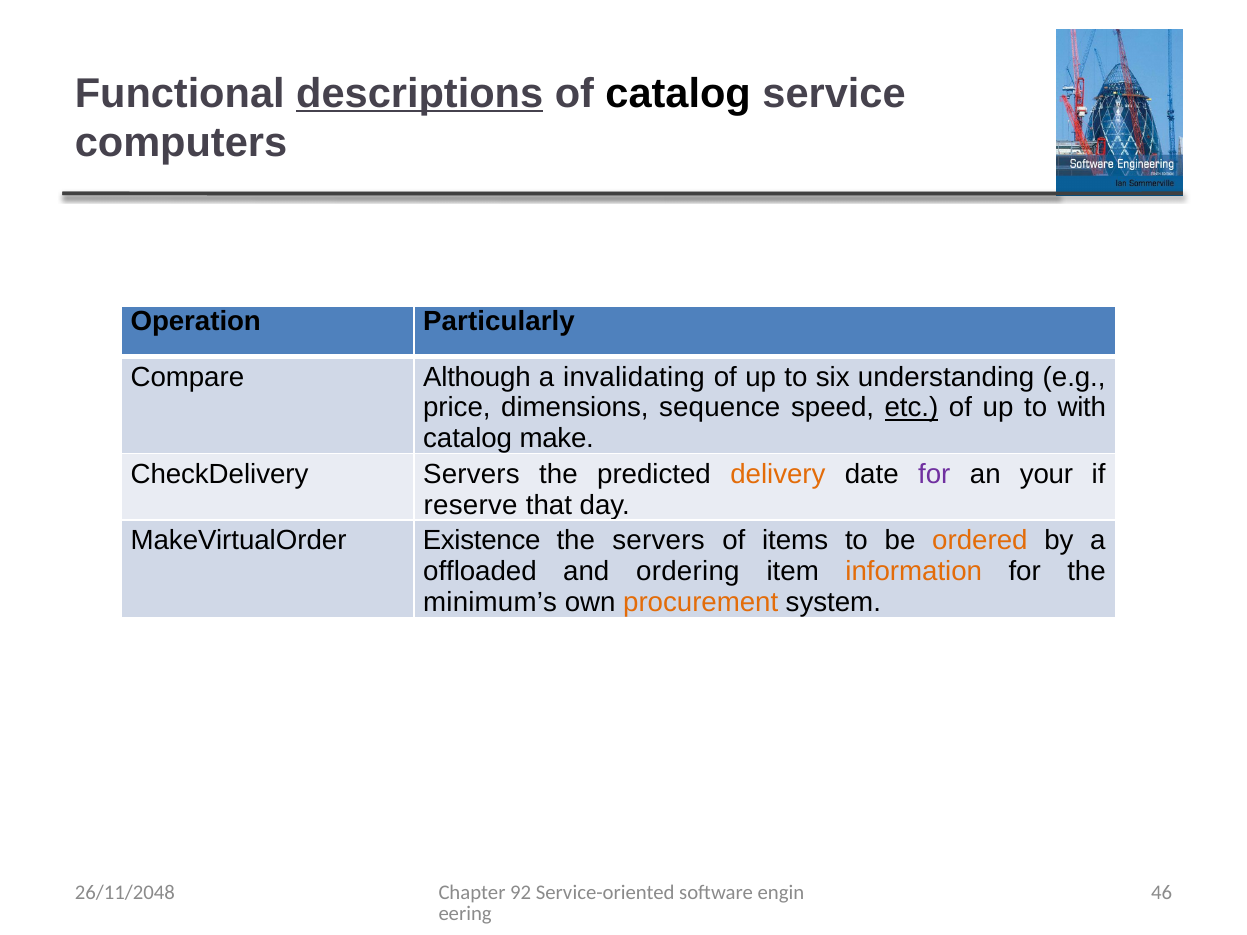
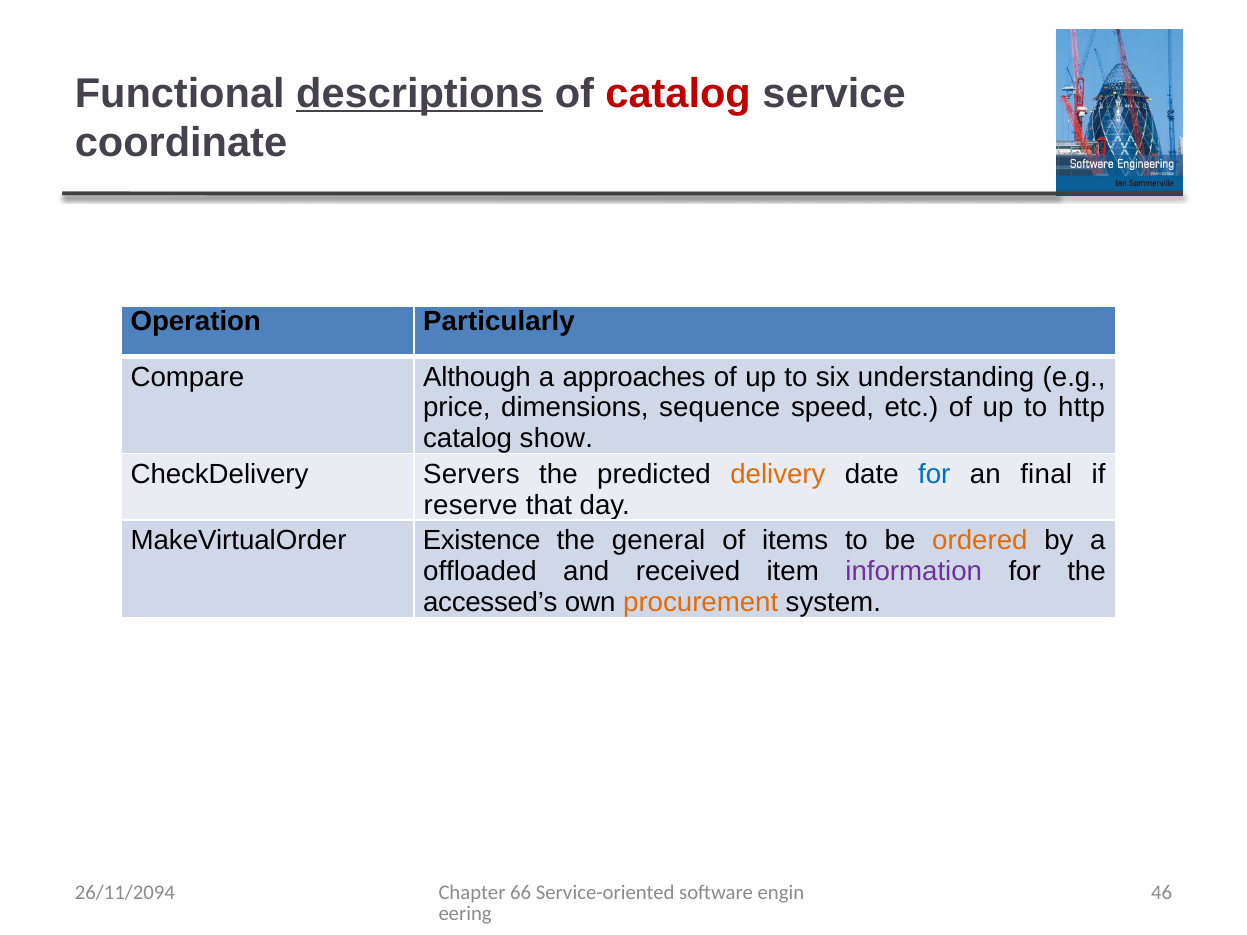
catalog colour: black -> red (678, 93)
computers: computers -> coordinate (181, 143)
invalidating: invalidating -> approaches (634, 377)
etc underline: present -> none (911, 408)
with: with -> http (1082, 408)
make: make -> show (556, 439)
for colour: purple -> blue (934, 474)
your: your -> final (1046, 474)
the servers: servers -> general (659, 541)
ordering: ordering -> received (688, 572)
information colour: orange -> purple (914, 572)
minimum’s: minimum’s -> accessed’s (490, 603)
92: 92 -> 66 (521, 893)
26/11/2048: 26/11/2048 -> 26/11/2094 (125, 893)
